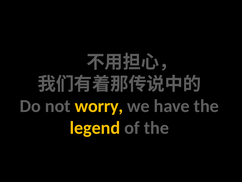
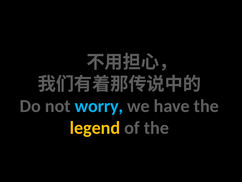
worry colour: yellow -> light blue (99, 106)
